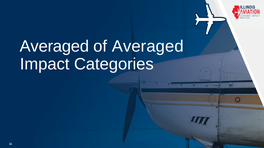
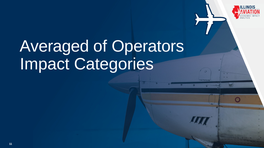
of Averaged: Averaged -> Operators (148, 46)
